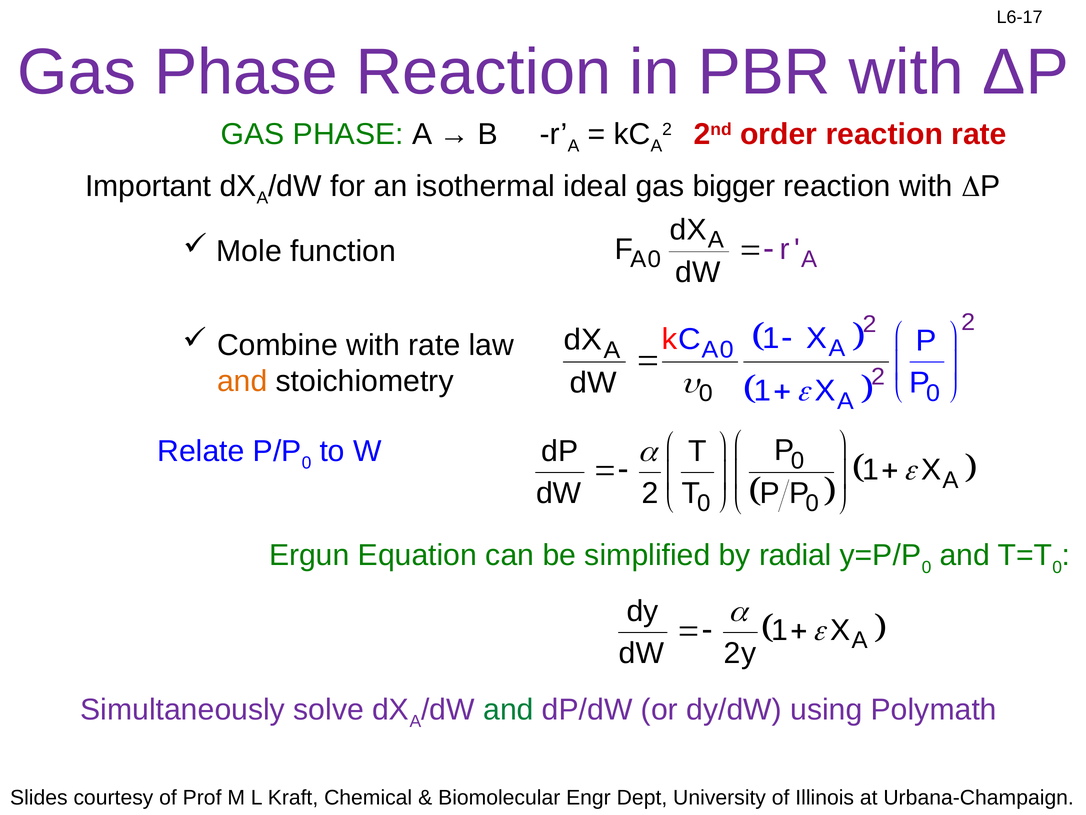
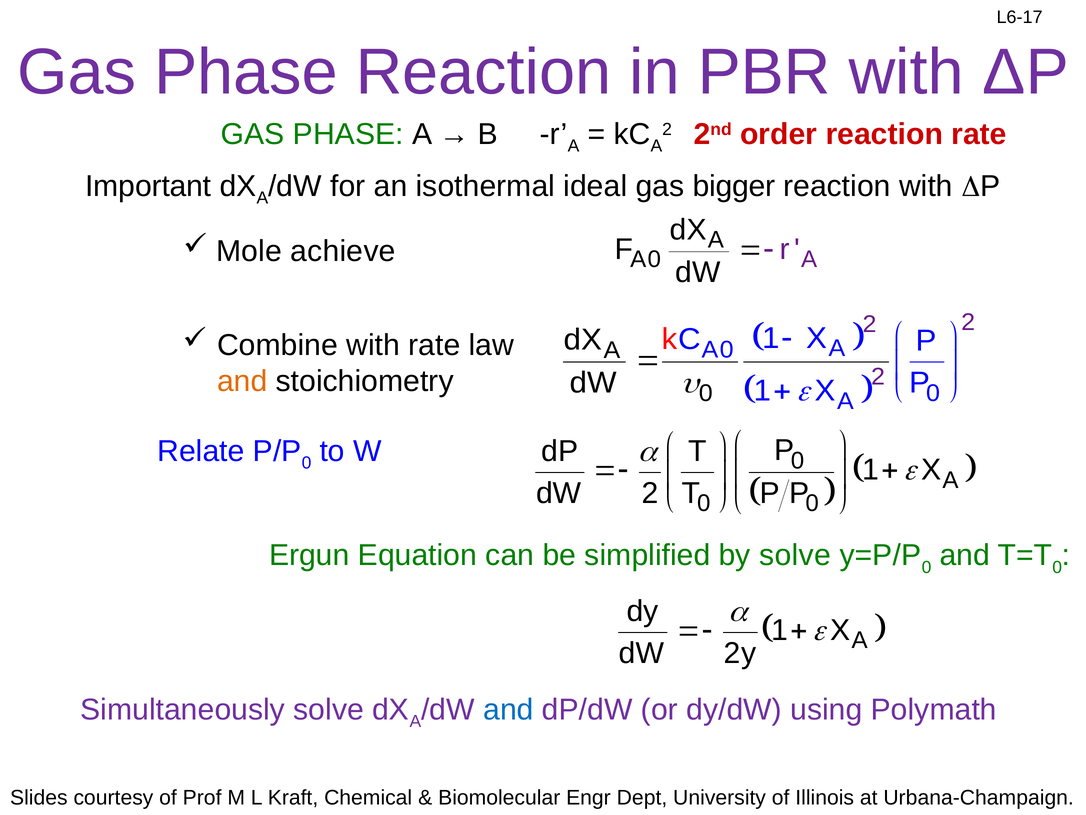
function: function -> achieve (343, 251)
by radial: radial -> solve (795, 555)
and colour: green -> blue (508, 709)
